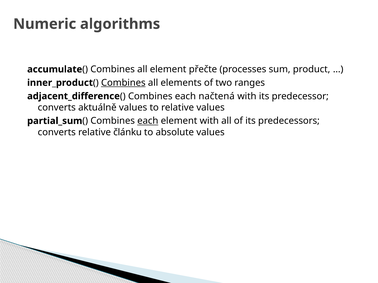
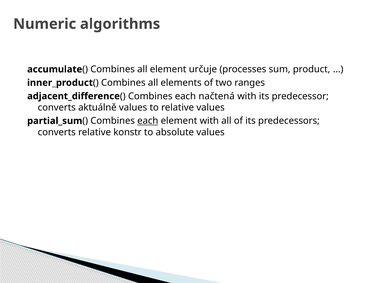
přečte: přečte -> určuje (203, 69)
Combines underline: present -> none (123, 83)
článku: článku -> konstr (128, 132)
